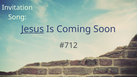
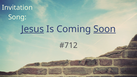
Soon underline: none -> present (105, 29)
